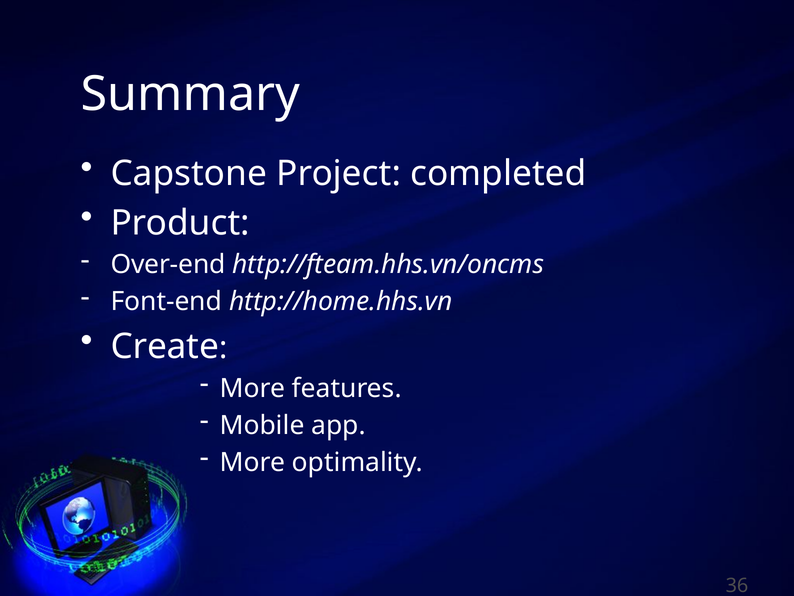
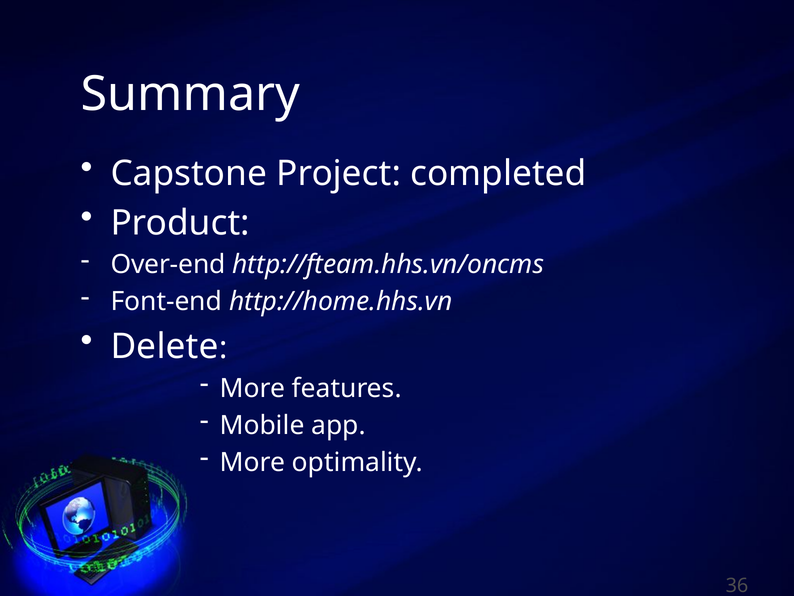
Create: Create -> Delete (165, 346)
